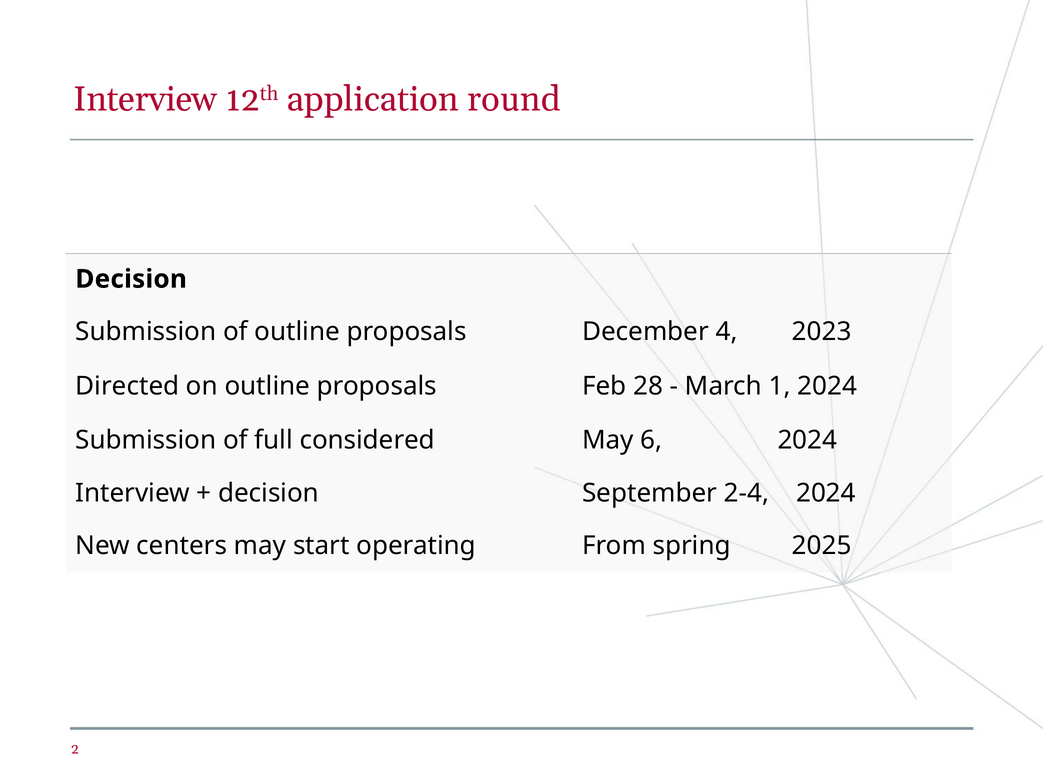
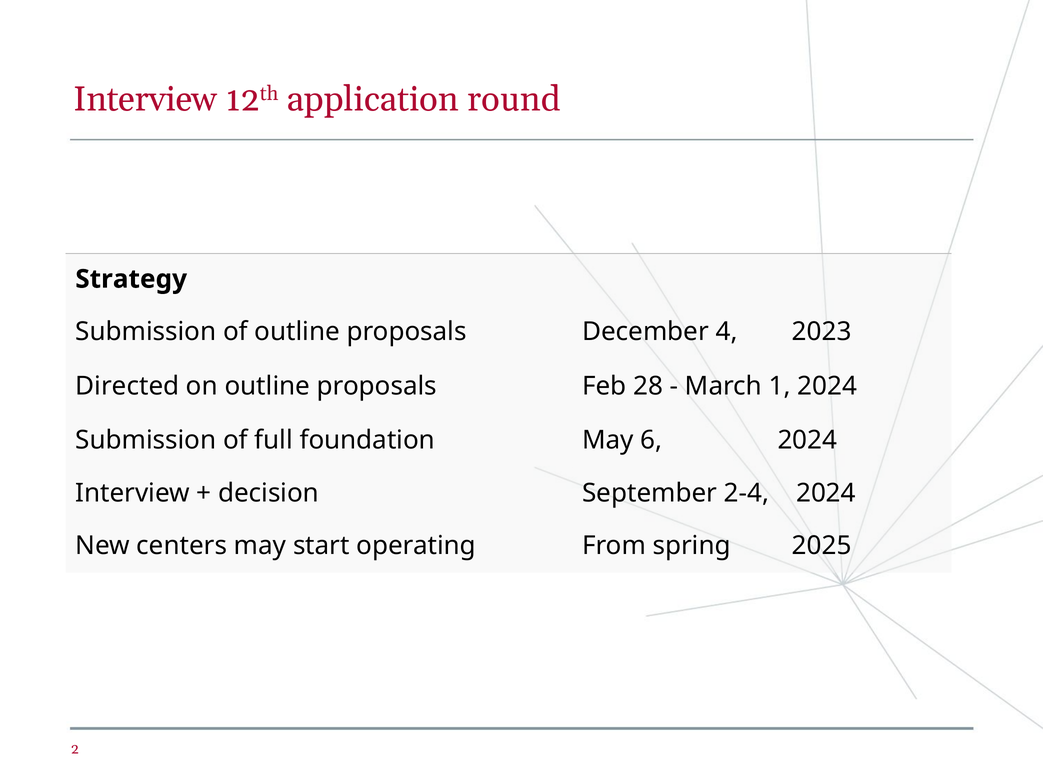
Decision: Decision -> Strategy (131, 279)
considered: considered -> foundation (367, 440)
